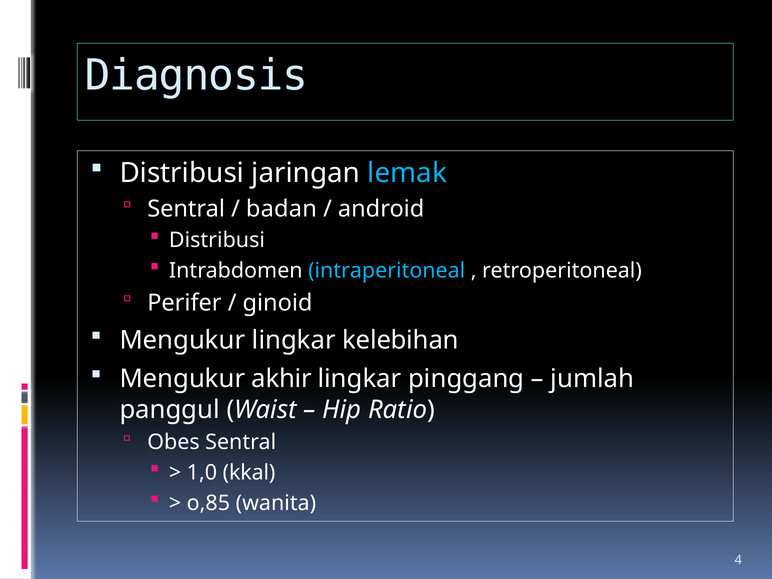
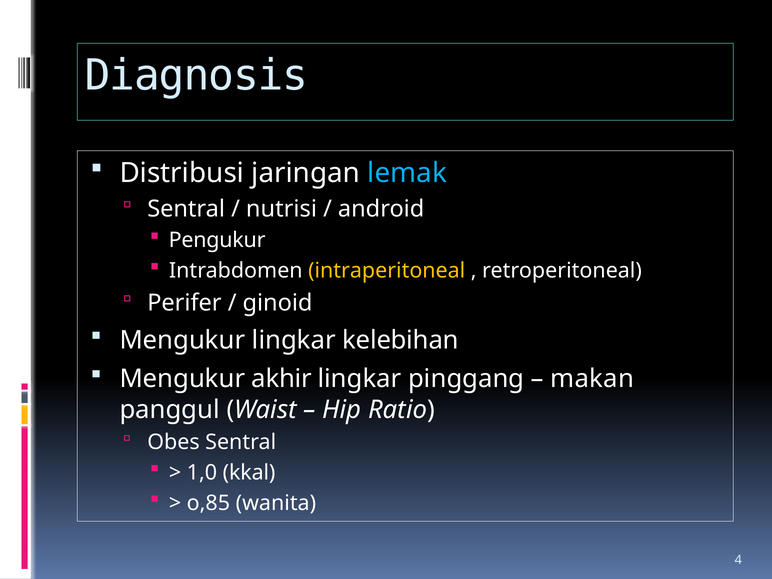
badan: badan -> nutrisi (281, 209)
Distribusi: Distribusi -> Pengukur (217, 240)
intraperitoneal colour: light blue -> yellow (387, 271)
jumlah: jumlah -> makan (592, 379)
